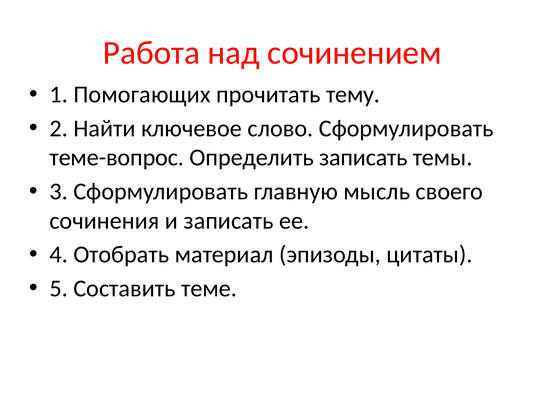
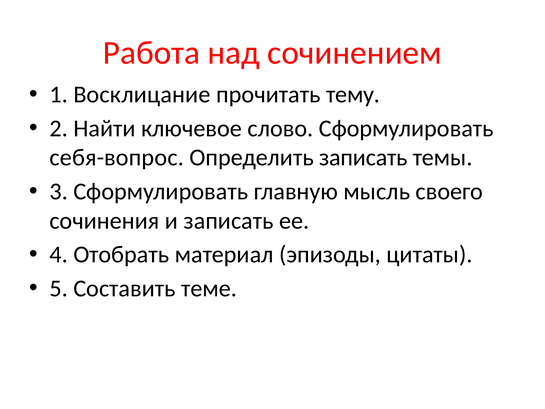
Помогающих: Помогающих -> Восклицание (142, 95)
теме-вопрос: теме-вопрос -> себя-вопрос (117, 158)
